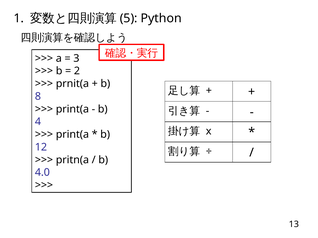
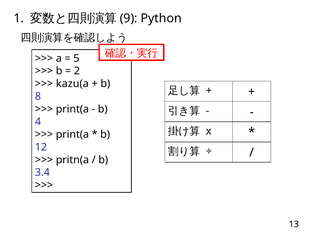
5: 5 -> 9 (129, 18)
3: 3 -> 5 (76, 58)
prnit(a: prnit(a -> kazu(a (72, 84)
4.0: 4.0 -> 3.4 (42, 173)
